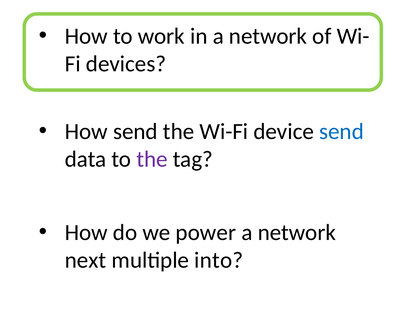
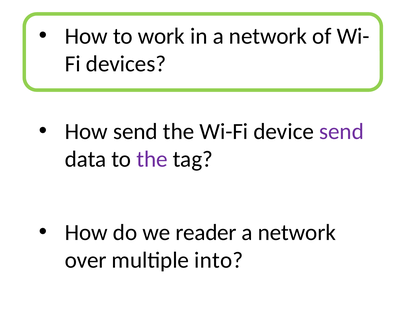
send colour: blue -> purple (342, 132)
power: power -> reader (206, 232)
next: next -> over (86, 260)
